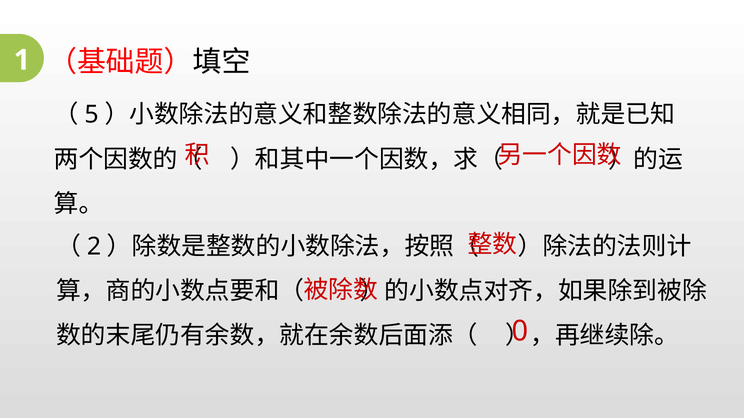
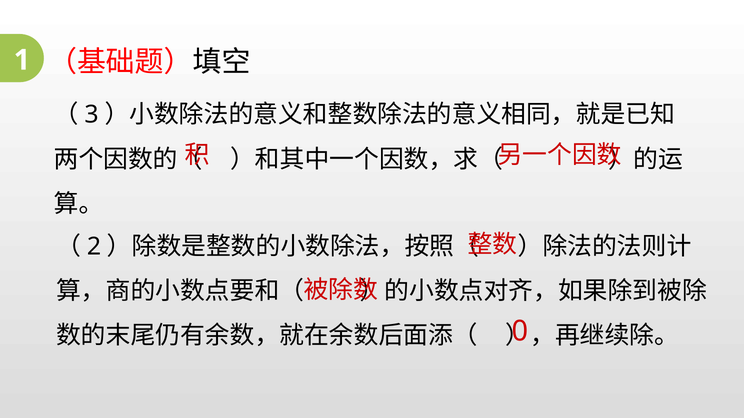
5: 5 -> 3 (92, 115)
